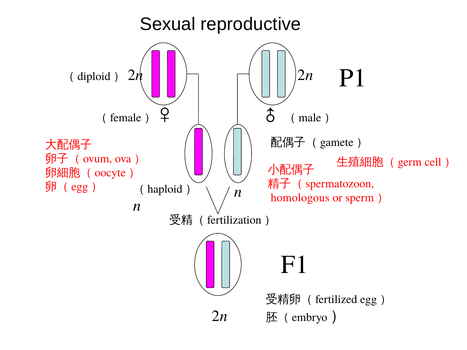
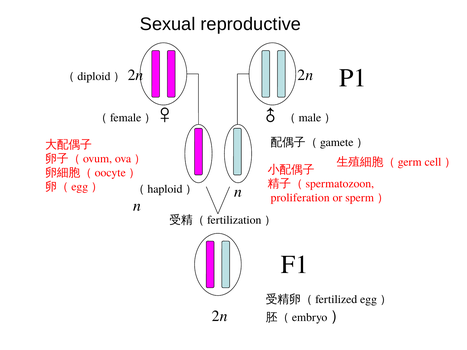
homologous: homologous -> proliferation (300, 198)
